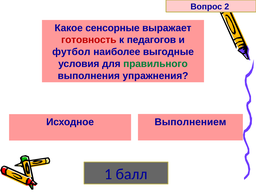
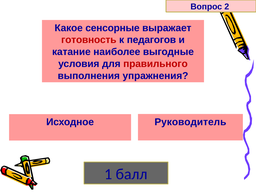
футбол: футбол -> катание (71, 52)
правильного colour: green -> red (155, 64)
Выполнением: Выполнением -> Руководитель (190, 122)
